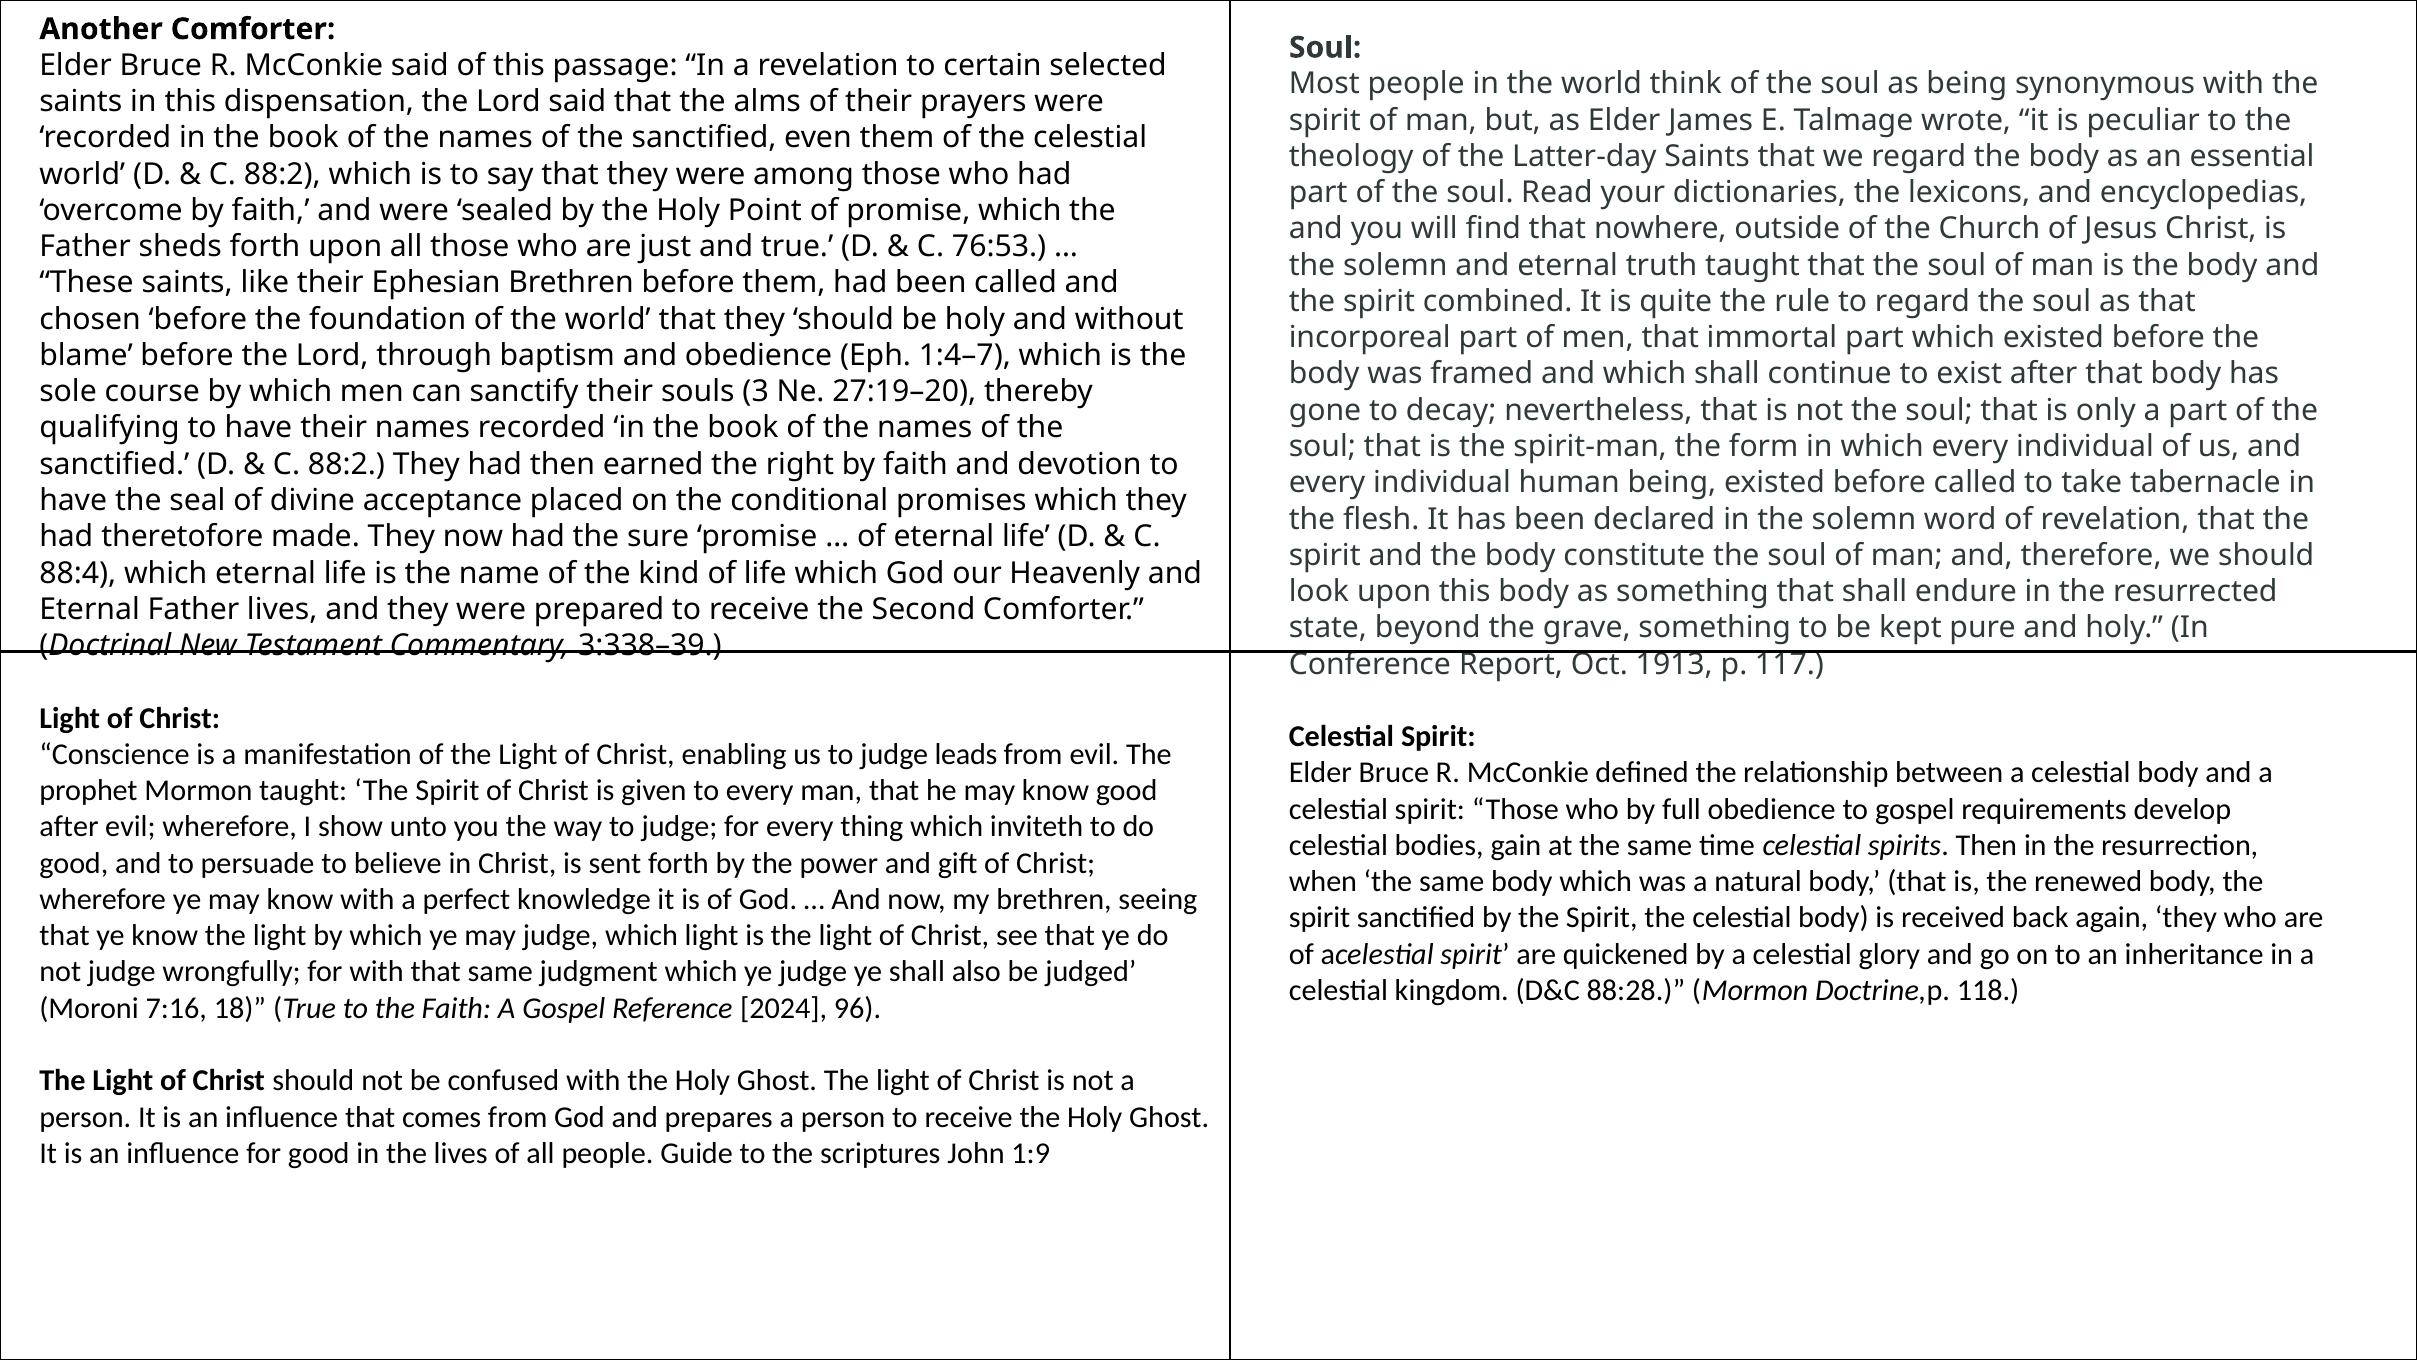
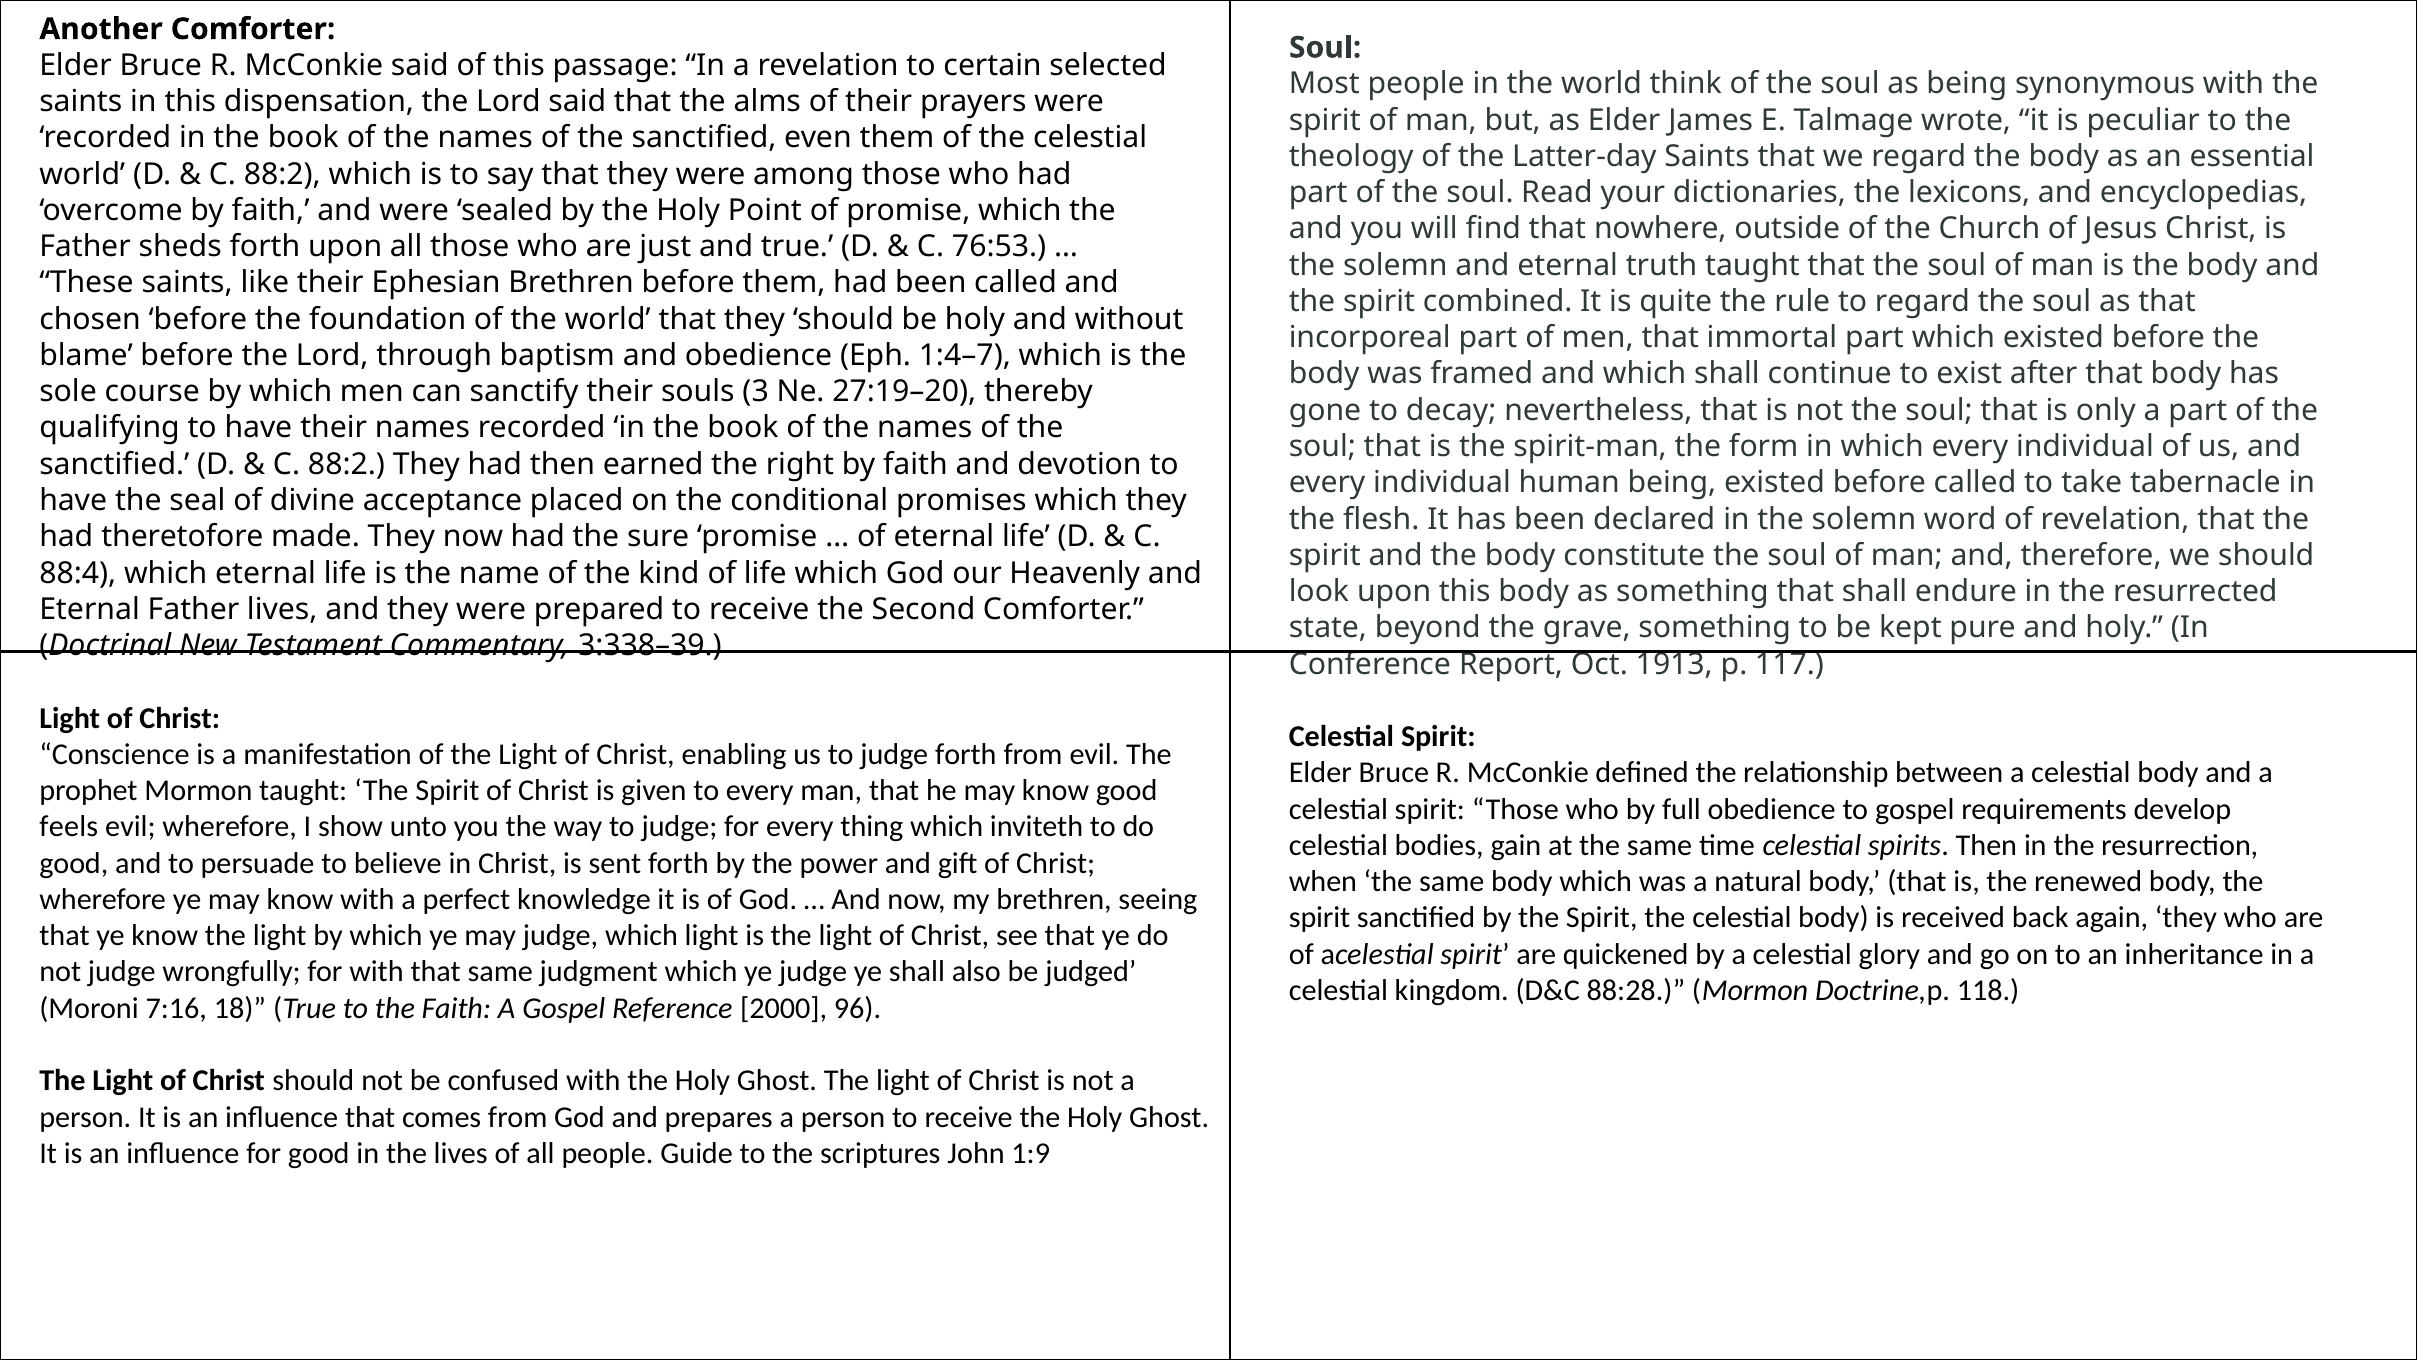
judge leads: leads -> forth (966, 754)
after: after -> feels (69, 827)
2024: 2024 -> 2000 (784, 1008)
